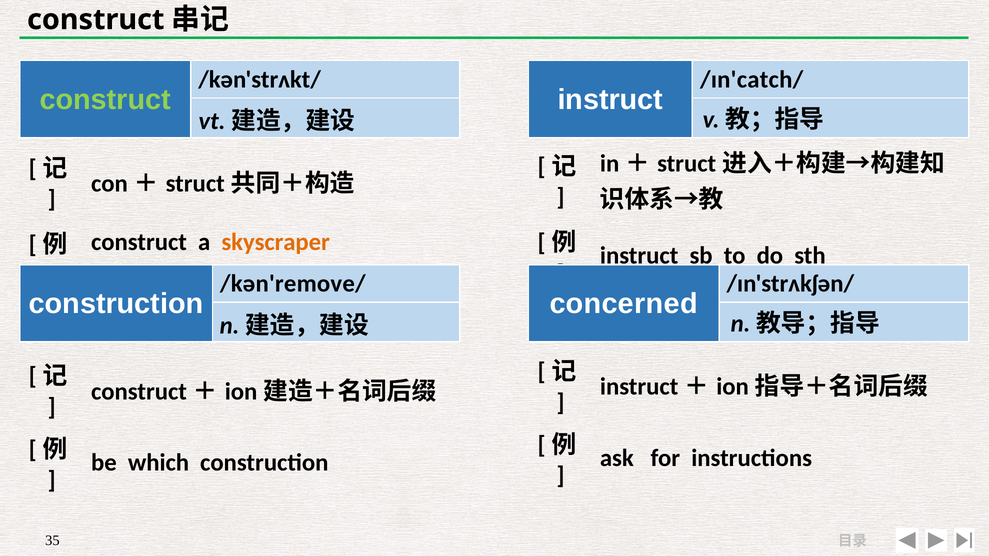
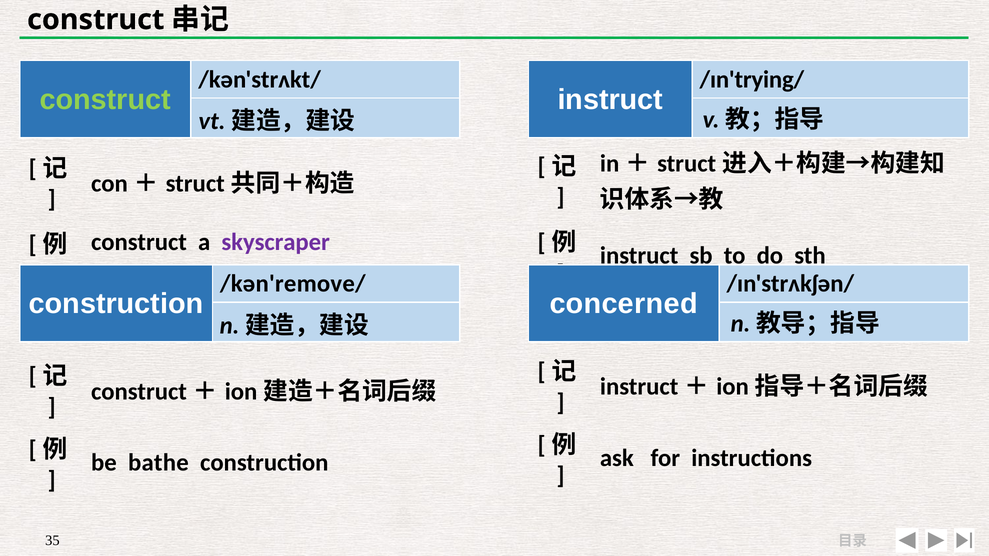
/ɪn'catch/: /ɪn'catch/ -> /ɪn'trying/ (752, 80)
skyscraper colour: orange -> purple (276, 242)
which: which -> bathe (158, 463)
